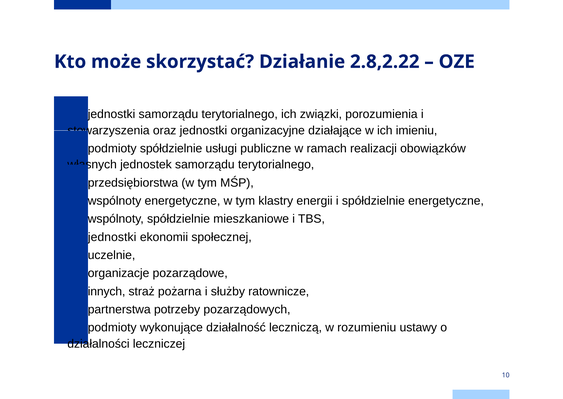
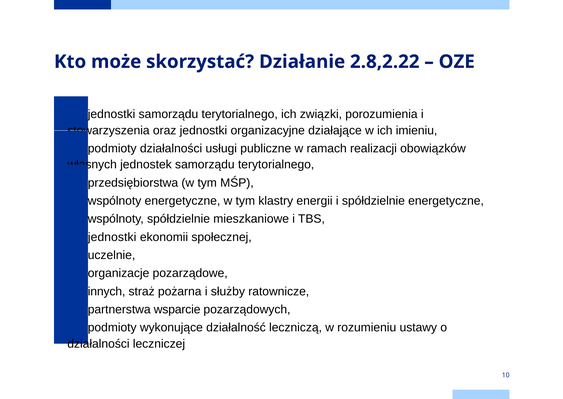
podmioty spółdzielnie: spółdzielnie -> działalności (171, 148)
potrzeby: potrzeby -> wsparcie (177, 309)
